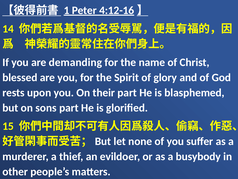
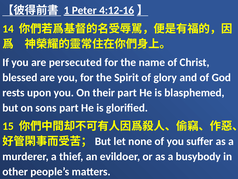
demanding: demanding -> persecuted (75, 62)
